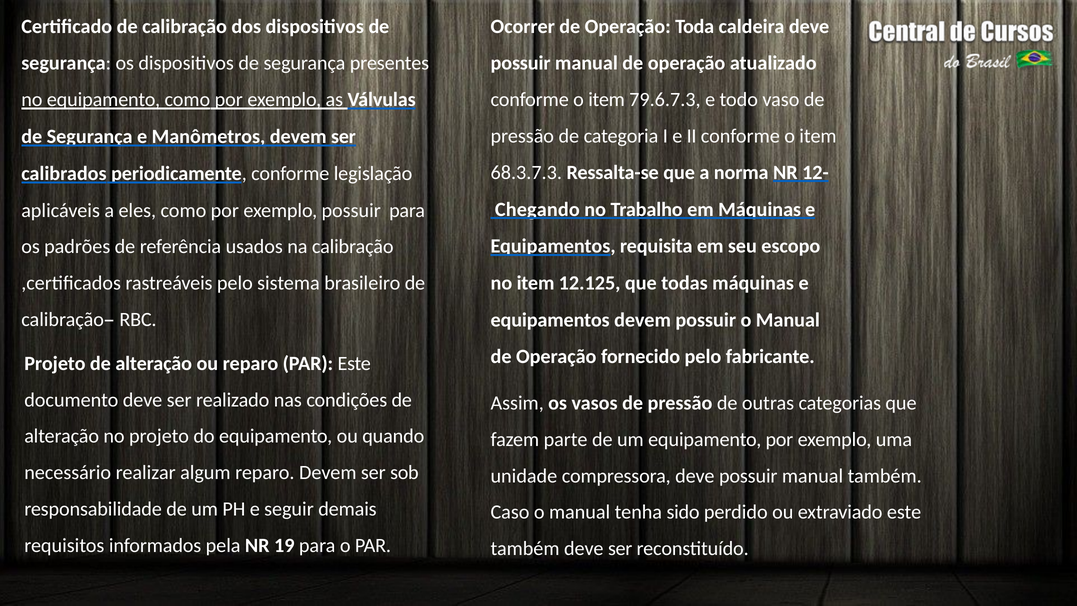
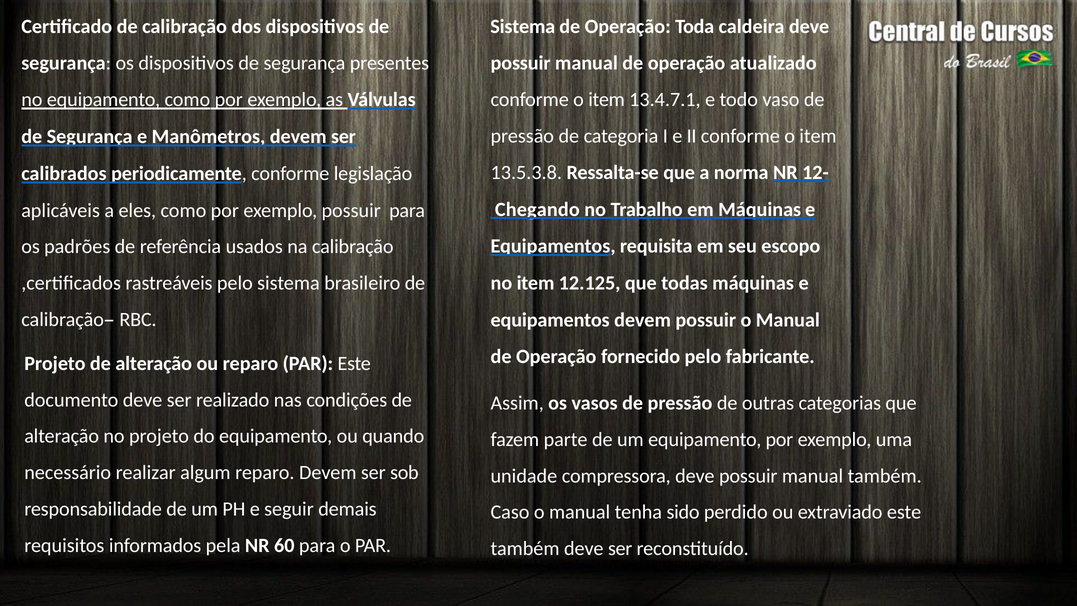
Ocorrer: Ocorrer -> Sistema (523, 27)
79.6.7.3: 79.6.7.3 -> 13.4.7.1 (665, 99)
68.3.7.3: 68.3.7.3 -> 13.5.3.8 (526, 172)
19: 19 -> 60 (284, 545)
